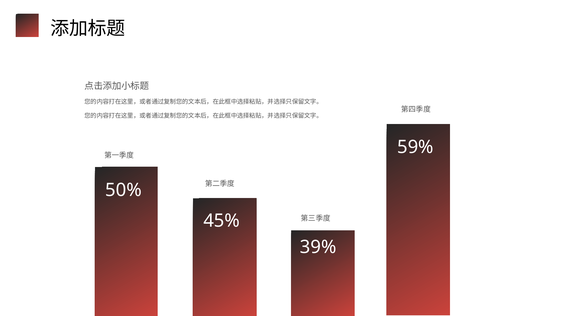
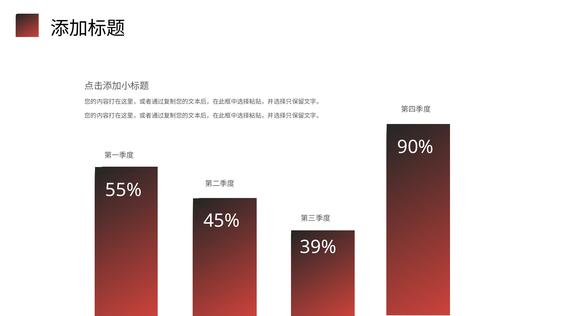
59%: 59% -> 90% (415, 147)
50%: 50% -> 55% (124, 190)
